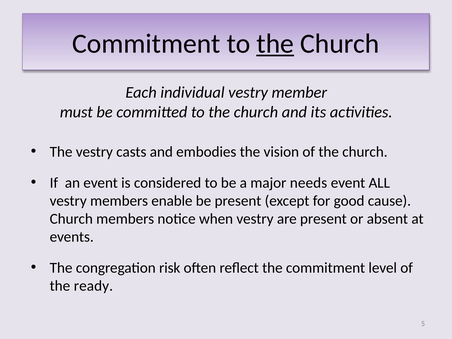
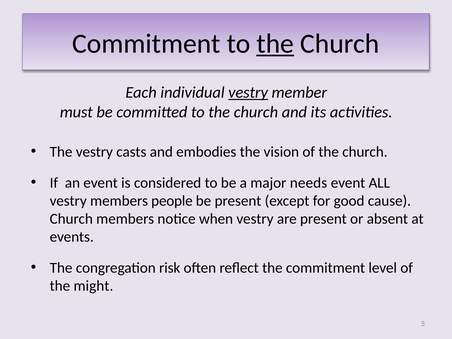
vestry underline: none -> present (248, 92)
enable: enable -> people (172, 201)
ready: ready -> might (93, 286)
